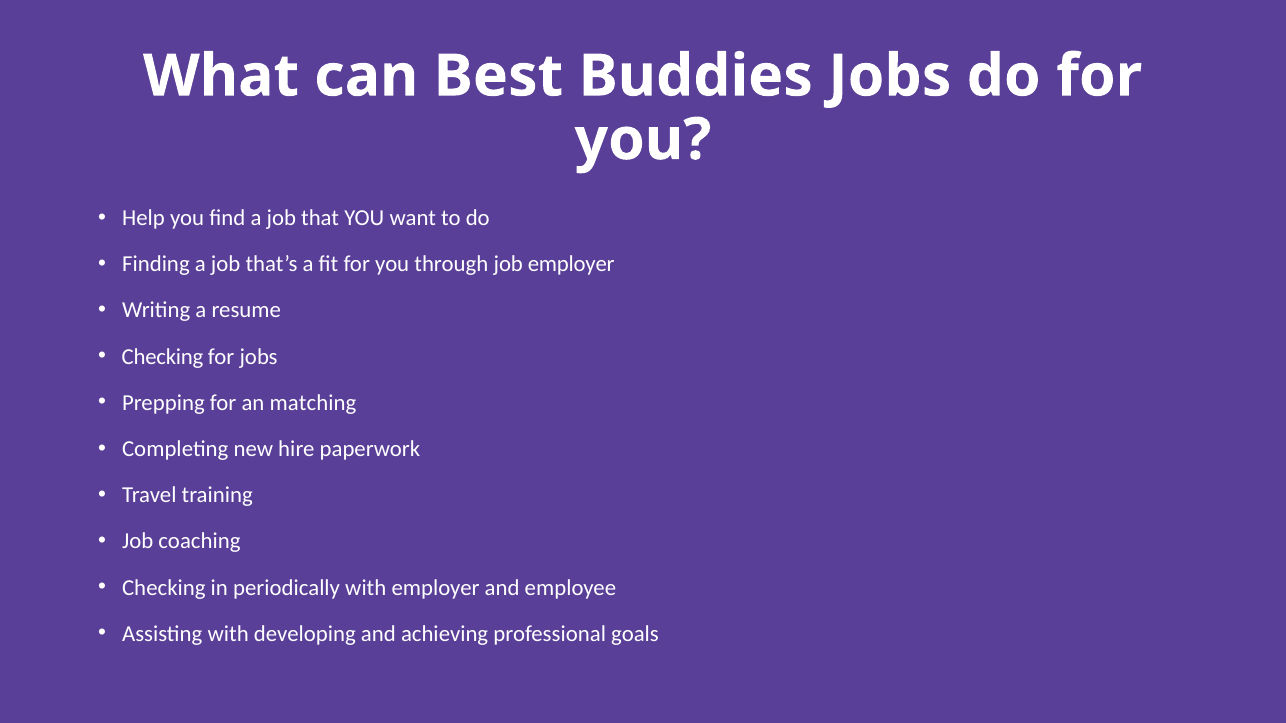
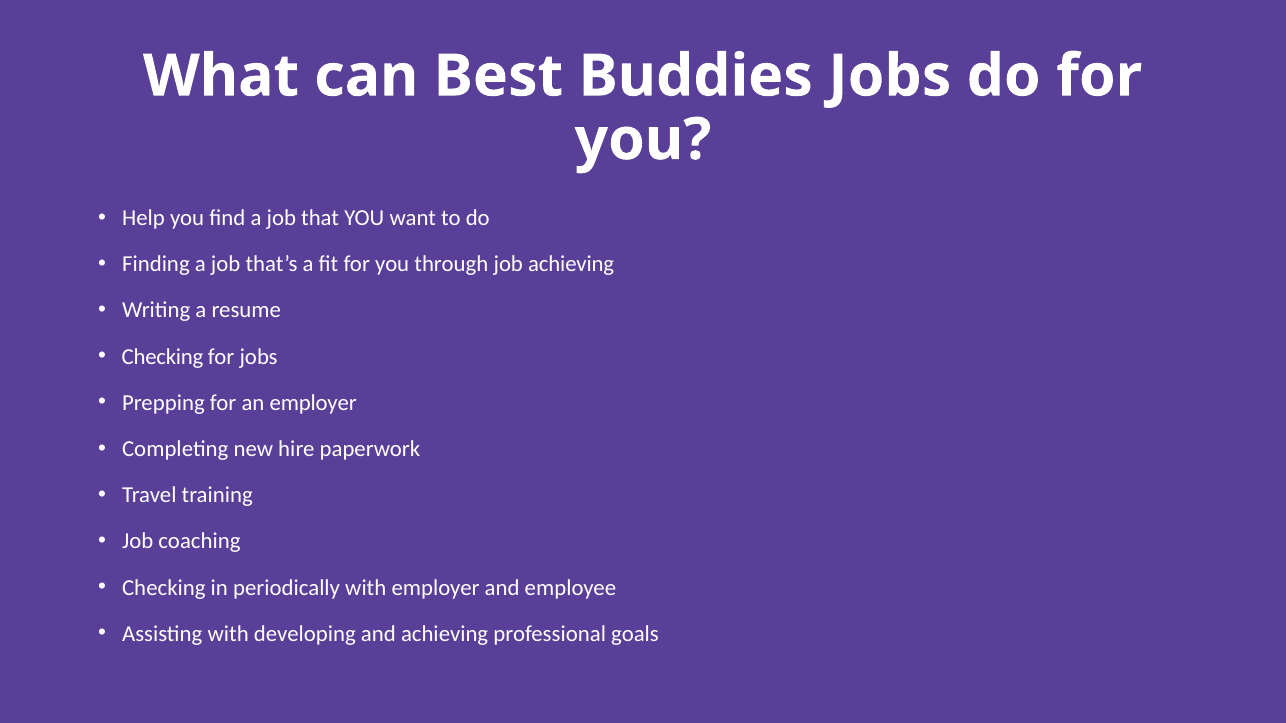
job employer: employer -> achieving (571, 264)
an matching: matching -> employer (313, 403)
